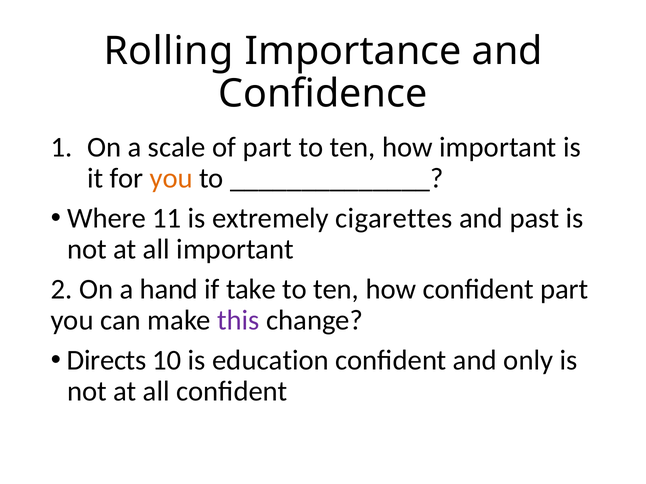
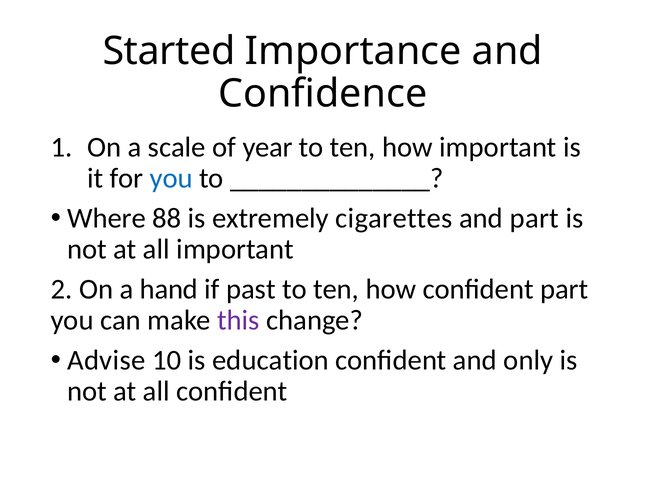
Rolling: Rolling -> Started (169, 51)
of part: part -> year (268, 148)
you colour: orange -> blue (171, 179)
11: 11 -> 88 (167, 219)
and past: past -> part (534, 219)
take: take -> past (251, 290)
Directs: Directs -> Advise (106, 361)
